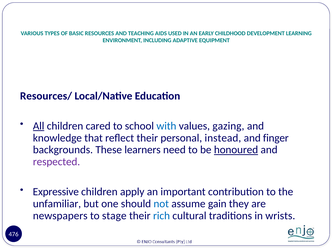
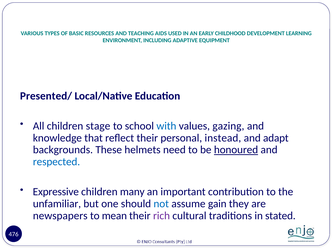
Resources/: Resources/ -> Presented/ (46, 96)
All underline: present -> none (39, 126)
cared: cared -> stage (98, 126)
finger: finger -> adapt (276, 138)
learners: learners -> helmets (143, 150)
respected colour: purple -> blue (57, 162)
apply: apply -> many (132, 192)
stage: stage -> mean (114, 216)
rich colour: blue -> purple (162, 216)
wrists: wrists -> stated (280, 216)
